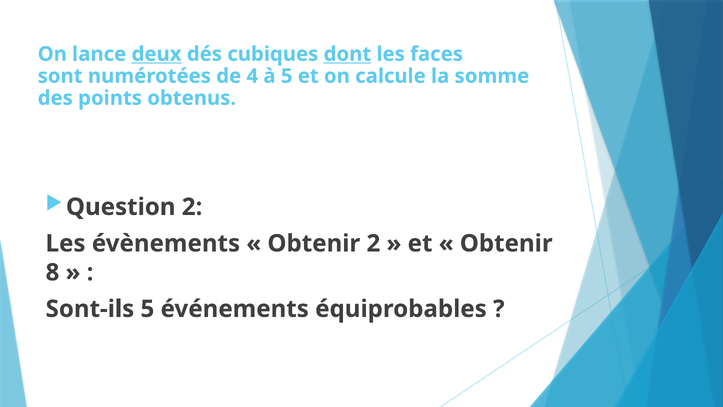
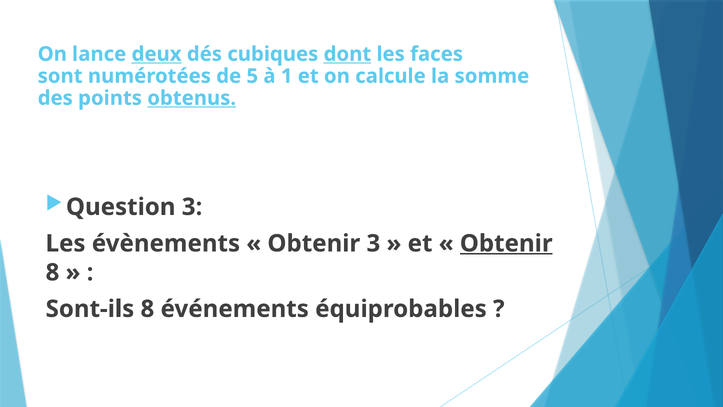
4: 4 -> 5 (252, 76)
à 5: 5 -> 1 (287, 76)
obtenus underline: none -> present (192, 98)
Question 2: 2 -> 3 (192, 207)
Obtenir 2: 2 -> 3 (373, 243)
Obtenir underline: none -> present (506, 243)
Sont-ils 5: 5 -> 8 (147, 309)
